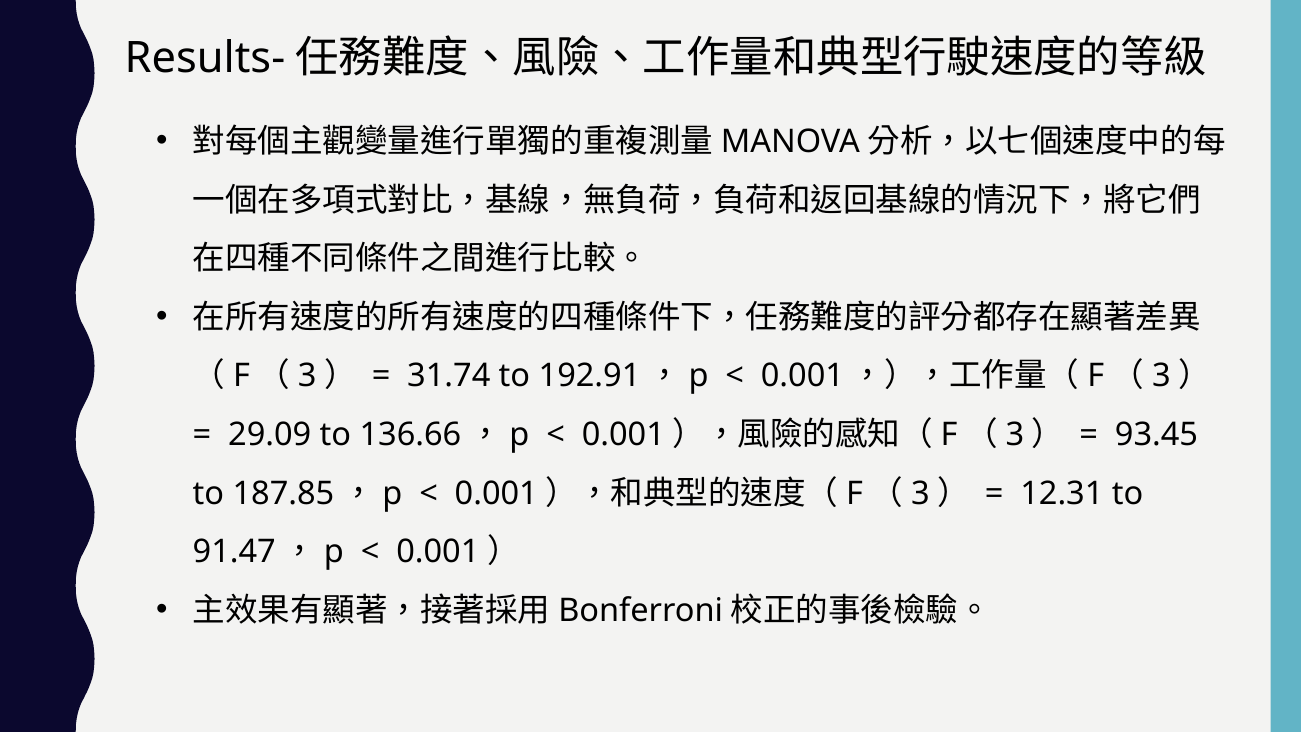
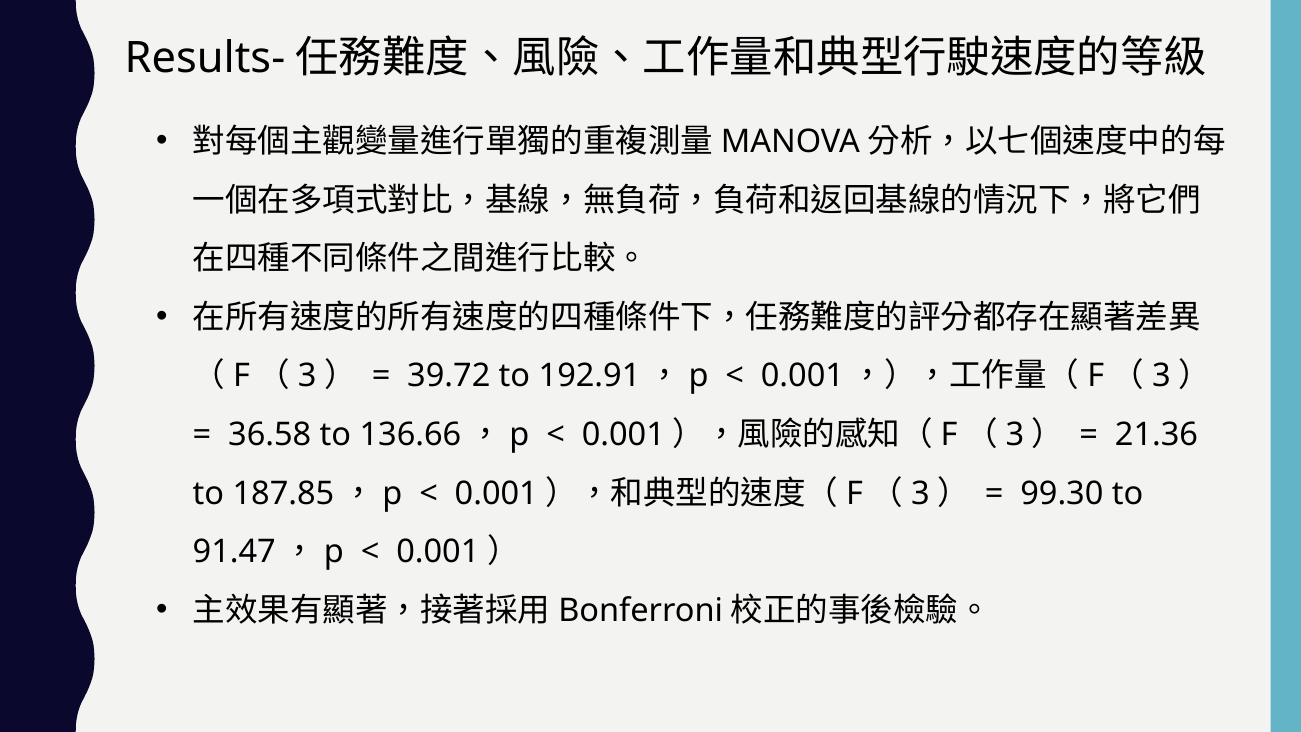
31.74: 31.74 -> 39.72 (449, 376)
29.09: 29.09 -> 36.58 (270, 435)
93.45: 93.45 -> 21.36 (1156, 435)
12.31: 12.31 -> 99.30 (1062, 493)
